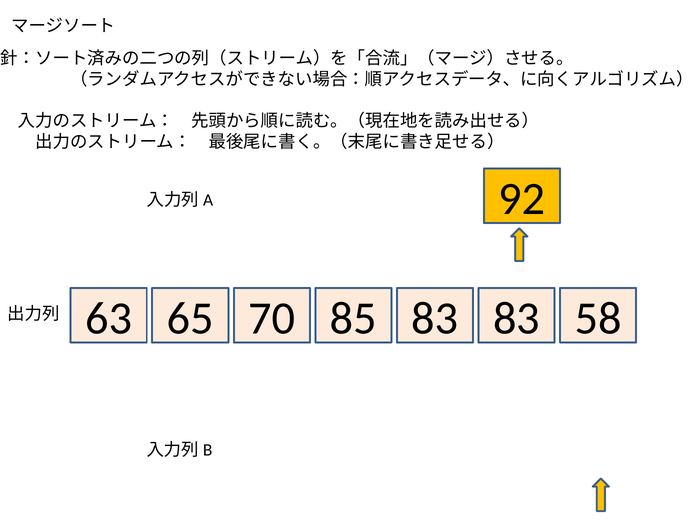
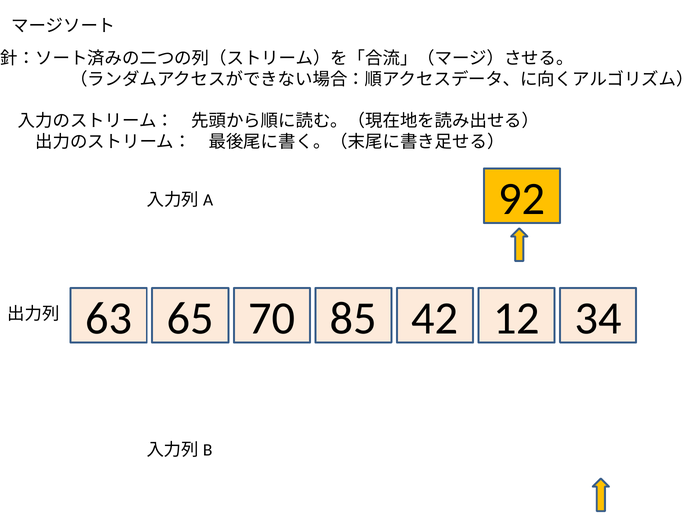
63 83: 83 -> 42 (435, 319)
70 83: 83 -> 12 (516, 319)
58: 58 -> 34 (598, 319)
